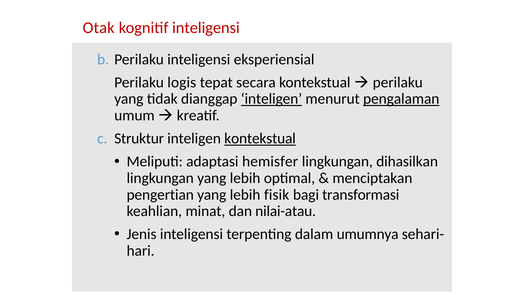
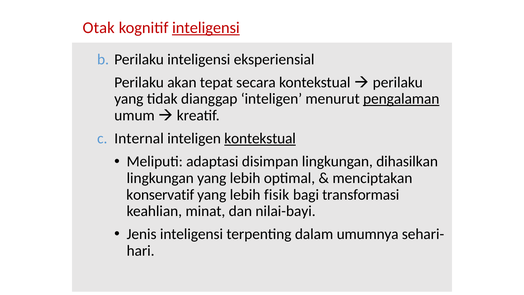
inteligensi underline: none -> present (206, 28)
logis: logis -> akan (182, 82)
inteligen underline: present -> none (271, 99)
Struktur: Struktur -> Internal (139, 138)
hemisfer: hemisfer -> disimpan (270, 161)
pengertian: pengertian -> konservatif (160, 194)
nilai-atau: nilai-atau -> nilai-bayi (286, 211)
